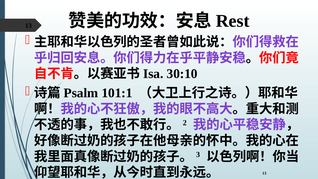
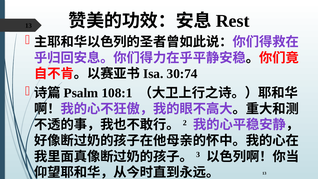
30:10: 30:10 -> 30:74 (182, 74)
101:1: 101:1 -> 108:1 (117, 93)
